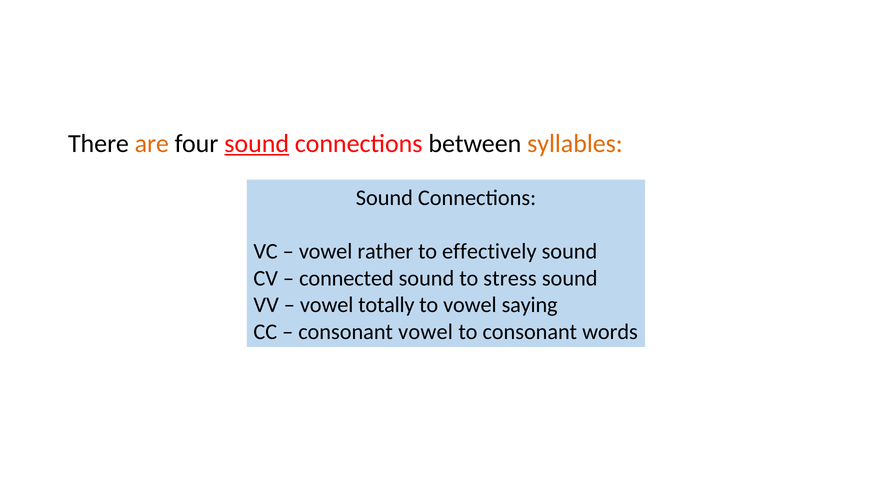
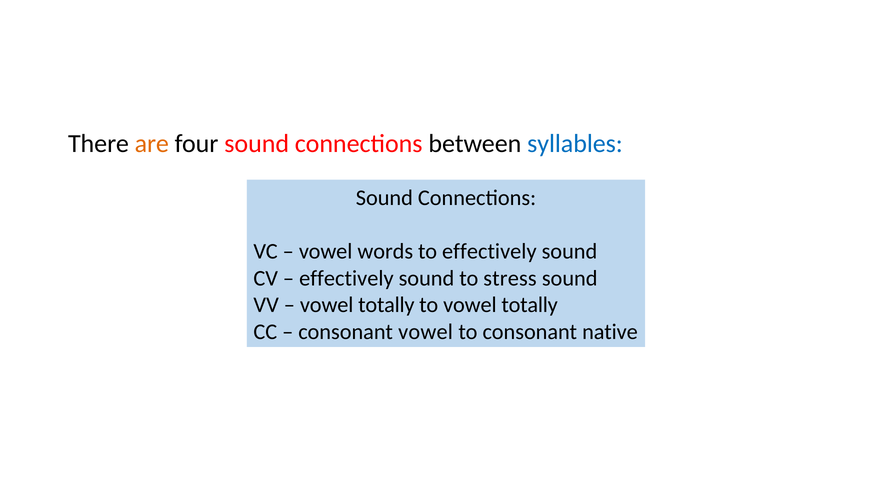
sound underline: present -> none (257, 144)
syllables colour: orange -> blue (575, 144)
rather: rather -> words (385, 251)
connected: connected -> effectively (346, 278)
to vowel saying: saying -> totally (530, 305)
words: words -> native (610, 332)
